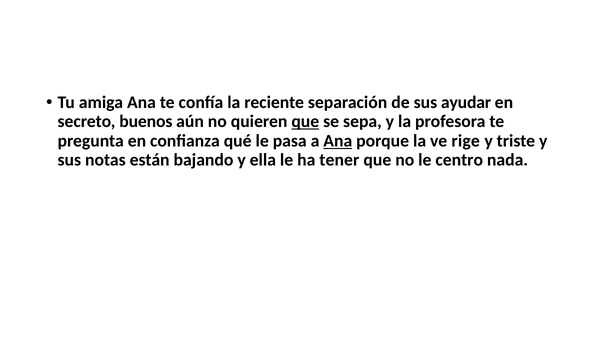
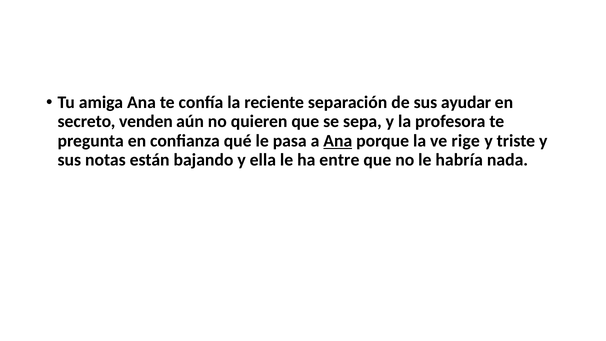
buenos: buenos -> venden (146, 122)
que underline: present -> none (305, 122)
tener: tener -> entre (339, 160)
centro: centro -> habría (459, 160)
